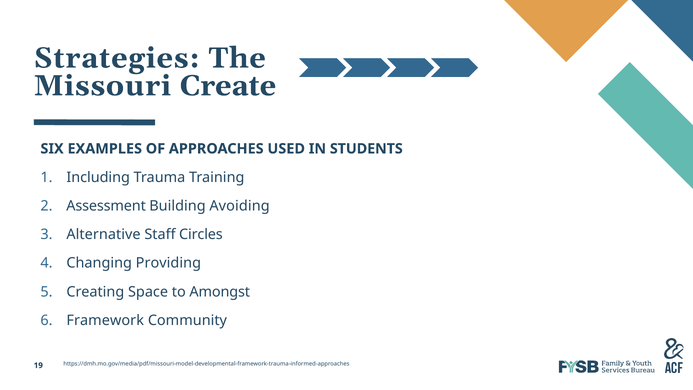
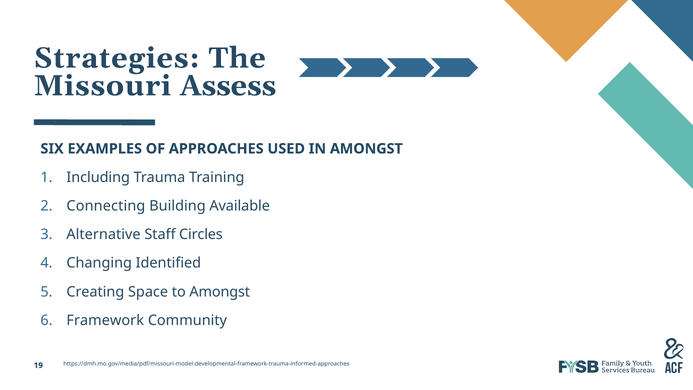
Create: Create -> Assess (228, 86)
IN STUDENTS: STUDENTS -> AMONGST (366, 149)
Assessment: Assessment -> Connecting (106, 206)
Avoiding: Avoiding -> Available (240, 206)
Providing: Providing -> Identified (168, 263)
